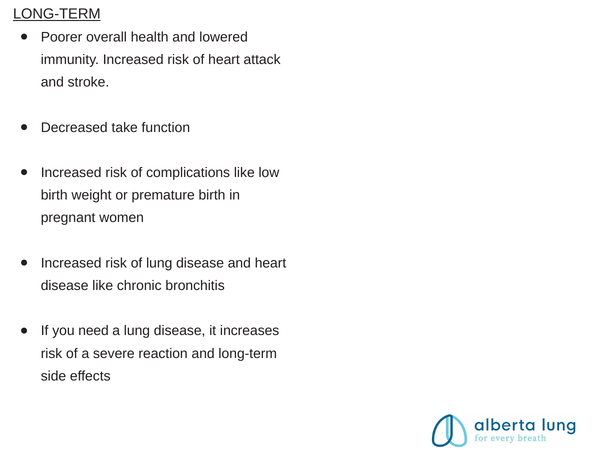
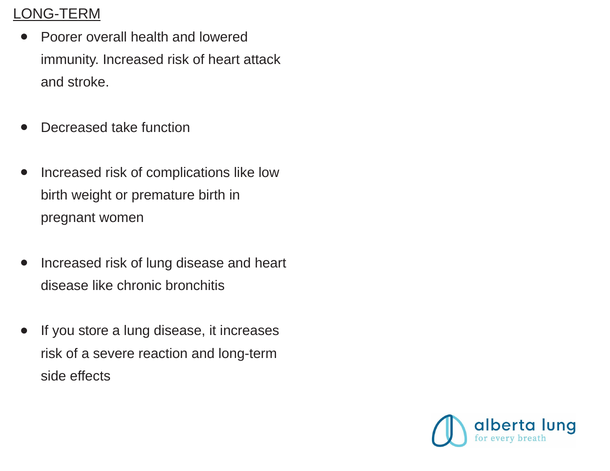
need: need -> store (94, 331)
